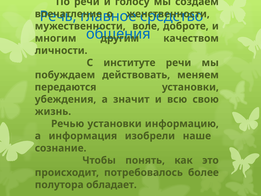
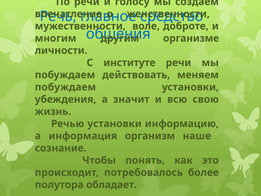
качеством: качеством -> организме (191, 38)
передаются: передаются -> побуждаем (65, 87)
изобрели: изобрели -> организм (150, 136)
